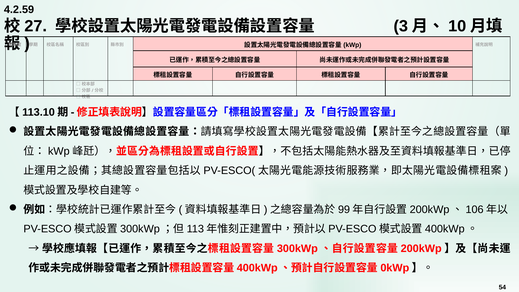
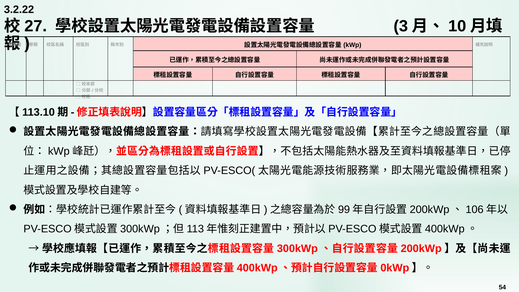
4.2.59: 4.2.59 -> 3.2.22 (19, 9)
